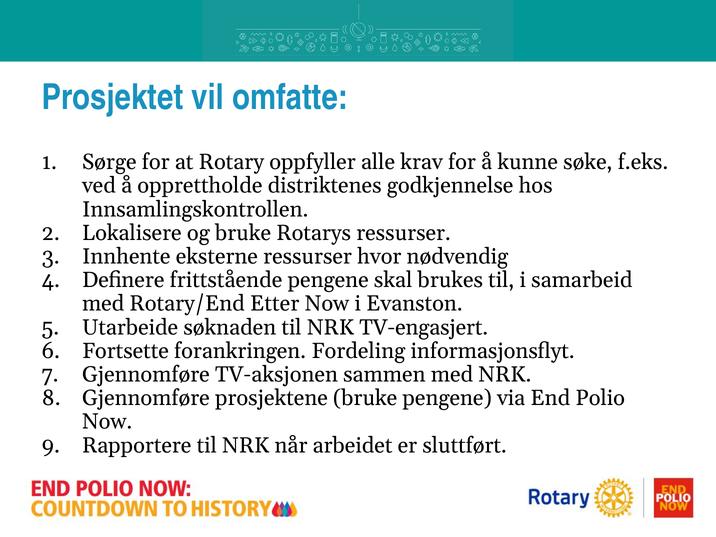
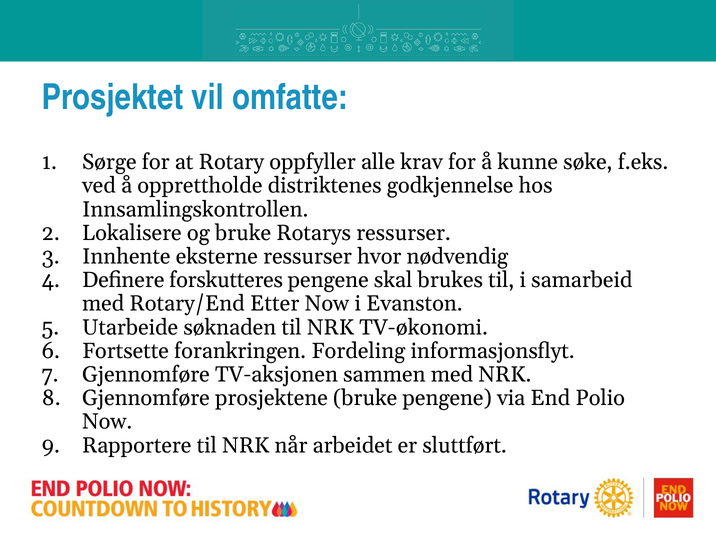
frittstående: frittstående -> forskutteres (226, 280)
TV-engasjert: TV-engasjert -> TV-økonomi (424, 327)
